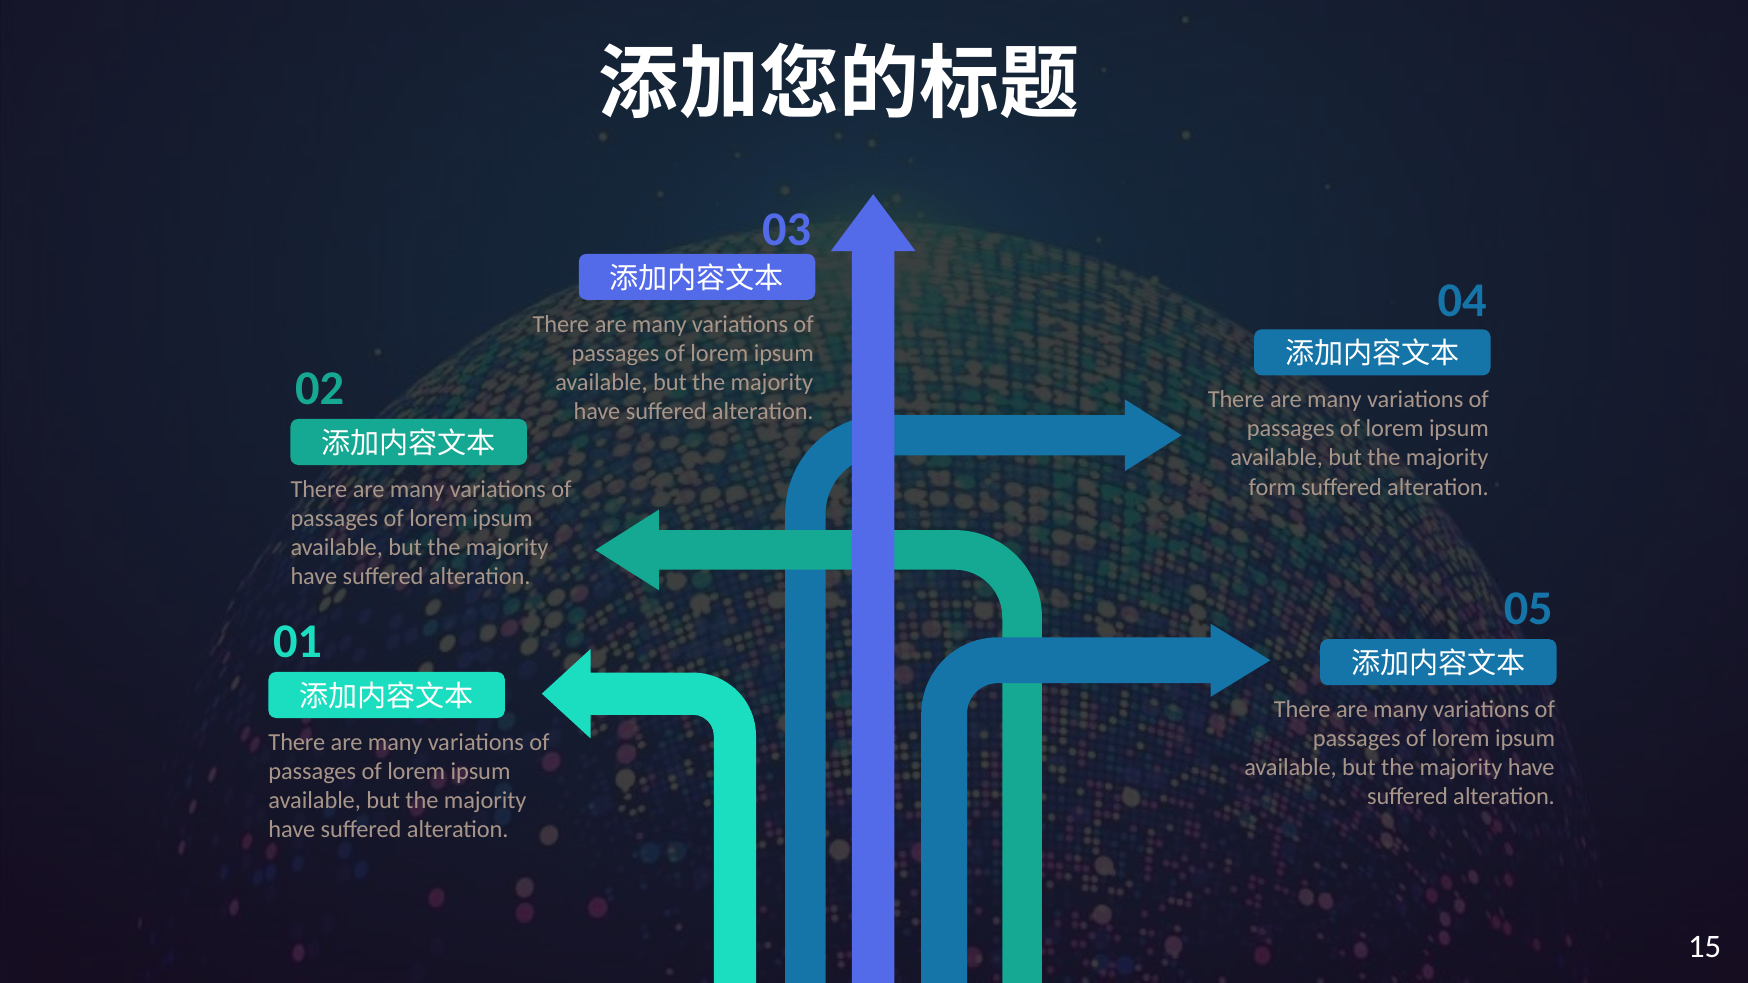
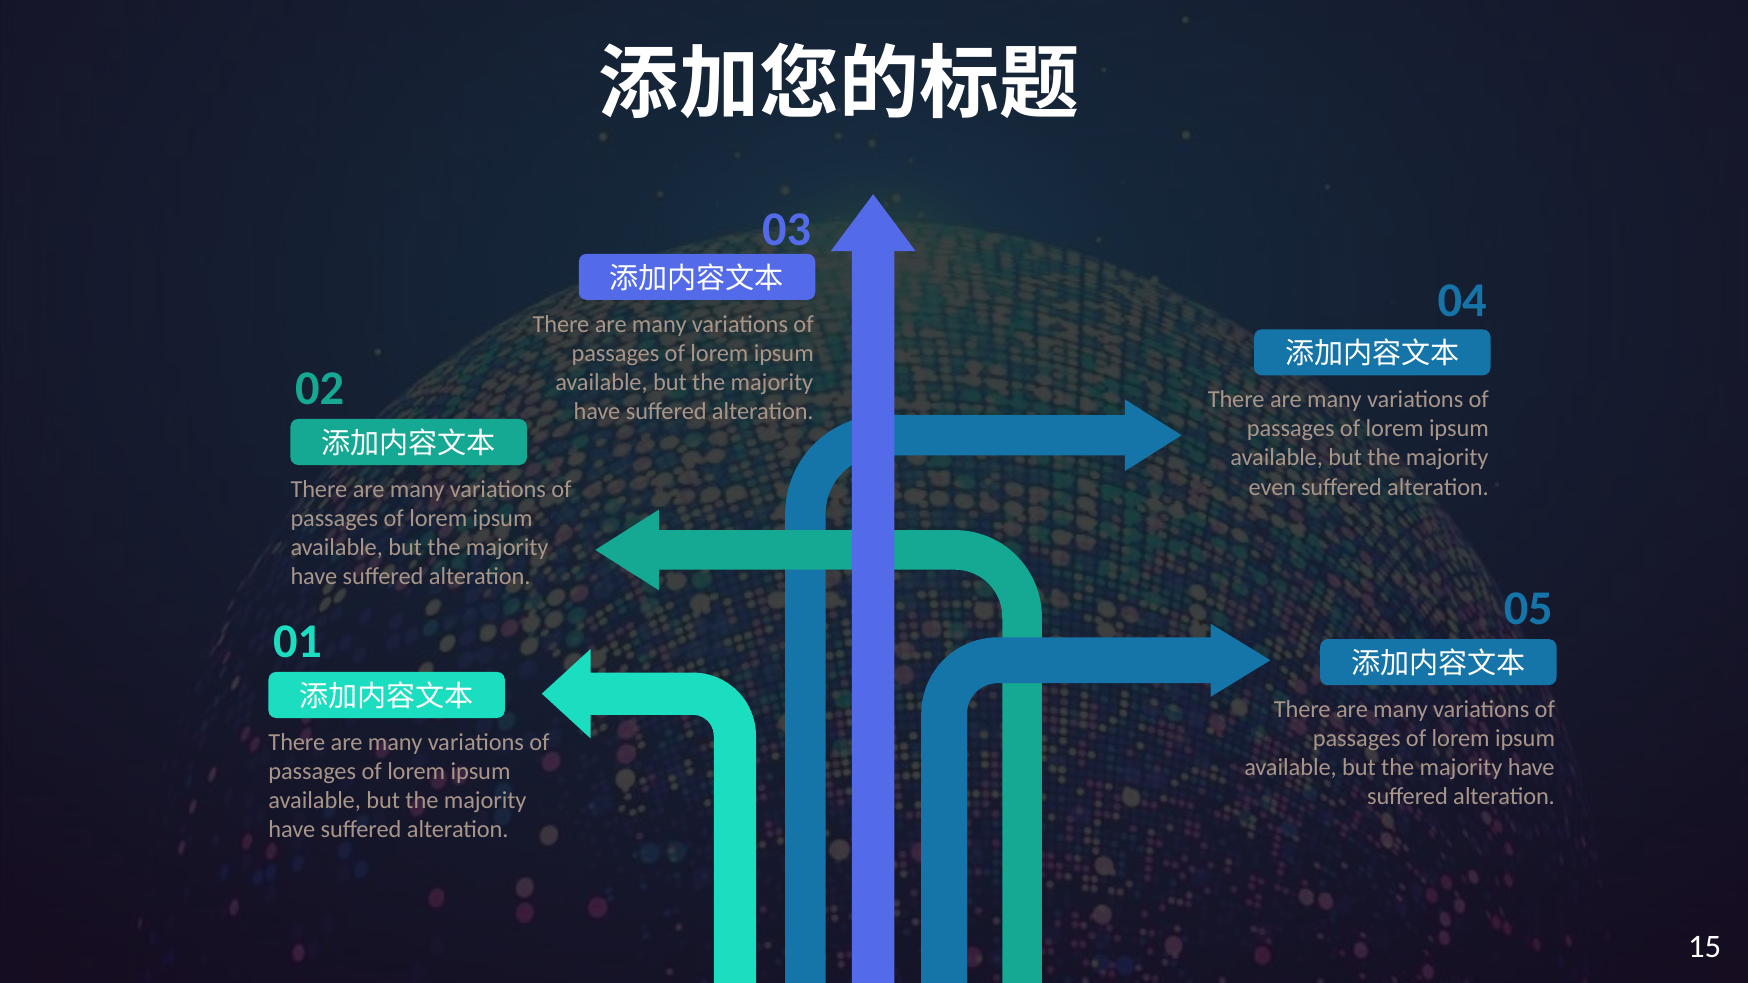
form: form -> even (1272, 487)
